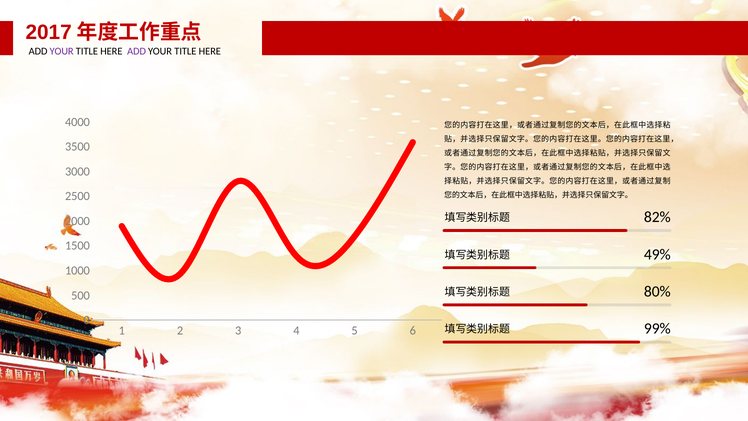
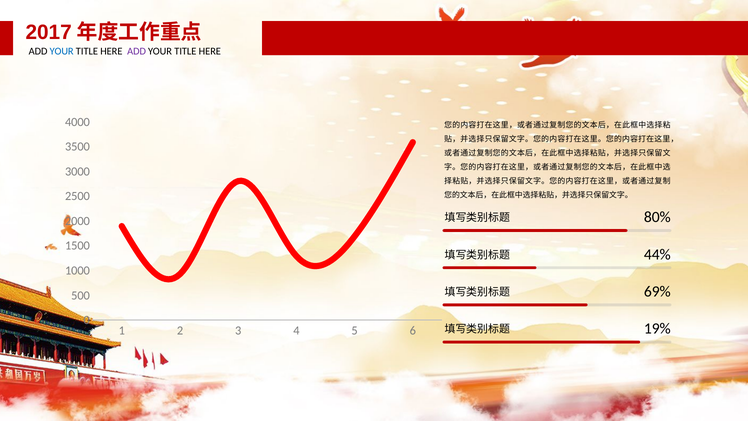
YOUR colour: purple -> blue (62, 51)
82%: 82% -> 80% (657, 217)
49%: 49% -> 44% (657, 254)
80%: 80% -> 69% (657, 291)
99%: 99% -> 19% (657, 329)
